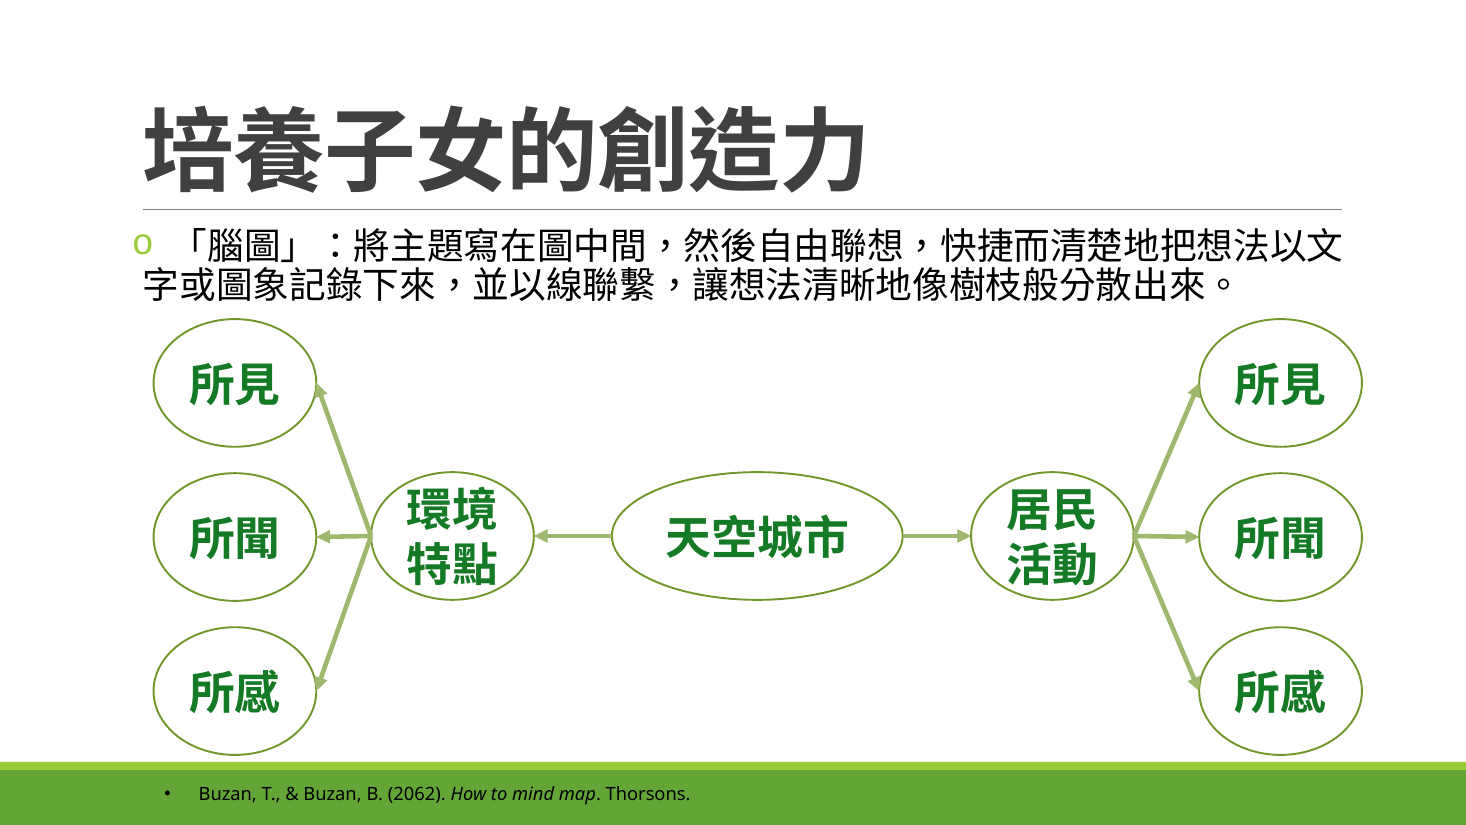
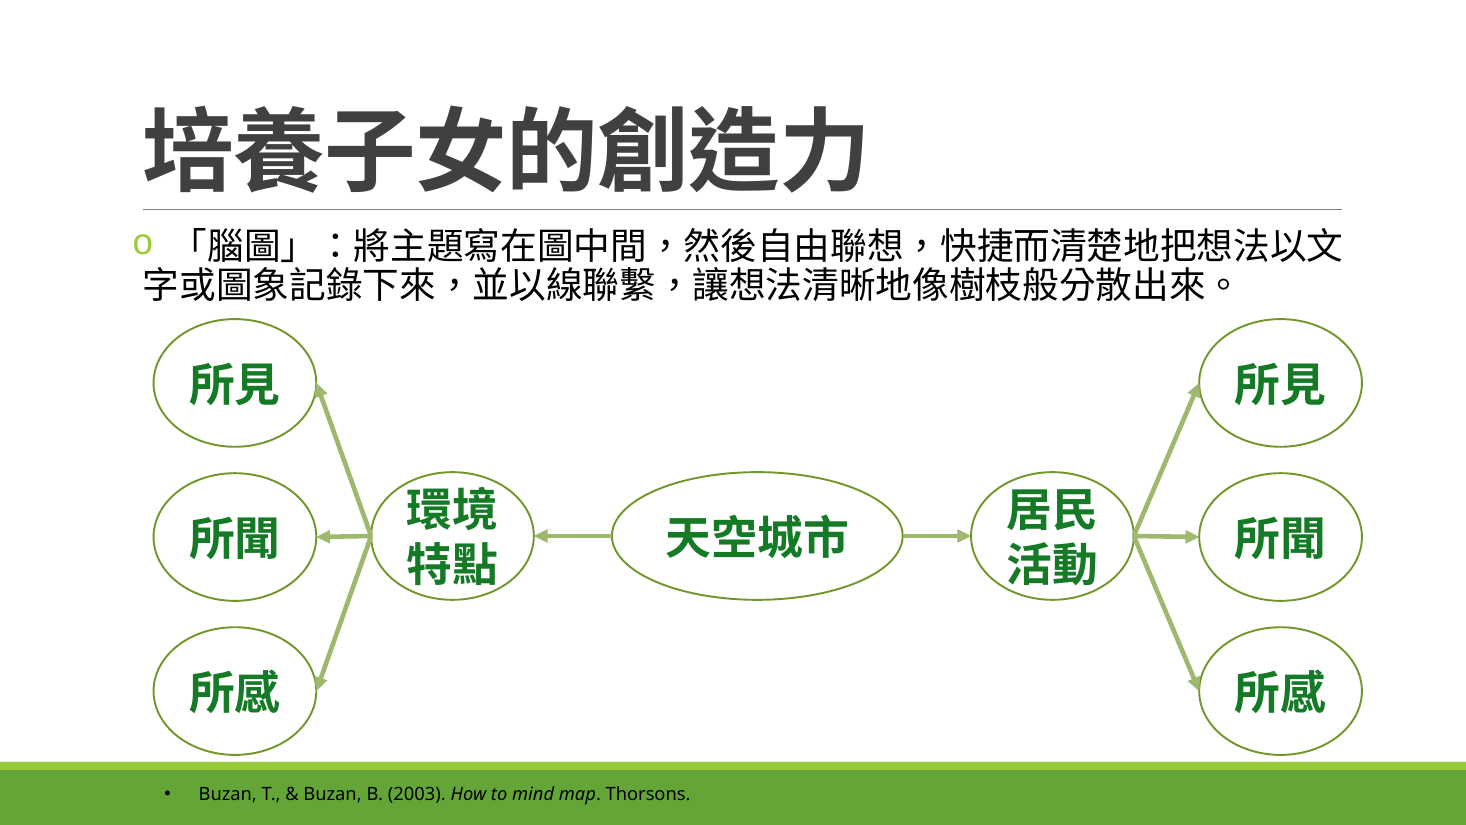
2062: 2062 -> 2003 (417, 794)
